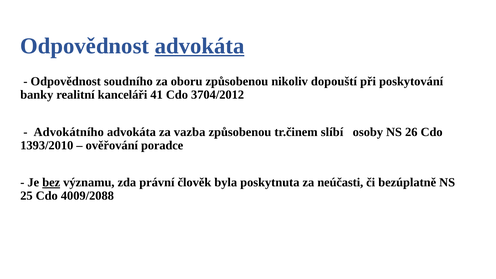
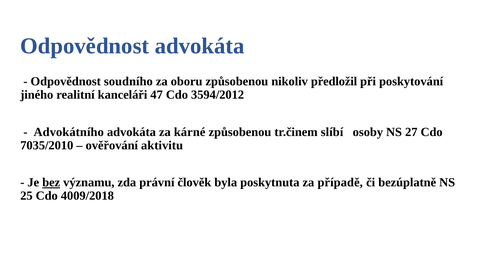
advokáta underline: present -> none (200, 46)
dopouští: dopouští -> předložil (334, 82)
banky: banky -> jiného (37, 95)
41: 41 -> 47 (157, 95)
3704/2012: 3704/2012 -> 3594/2012 (218, 95)
vazba: vazba -> kárné (190, 132)
26: 26 -> 27 (411, 132)
1393/2010: 1393/2010 -> 7035/2010 (47, 145)
poradce: poradce -> aktivitu (162, 145)
neúčasti: neúčasti -> případě (340, 183)
4009/2088: 4009/2088 -> 4009/2018 (87, 196)
